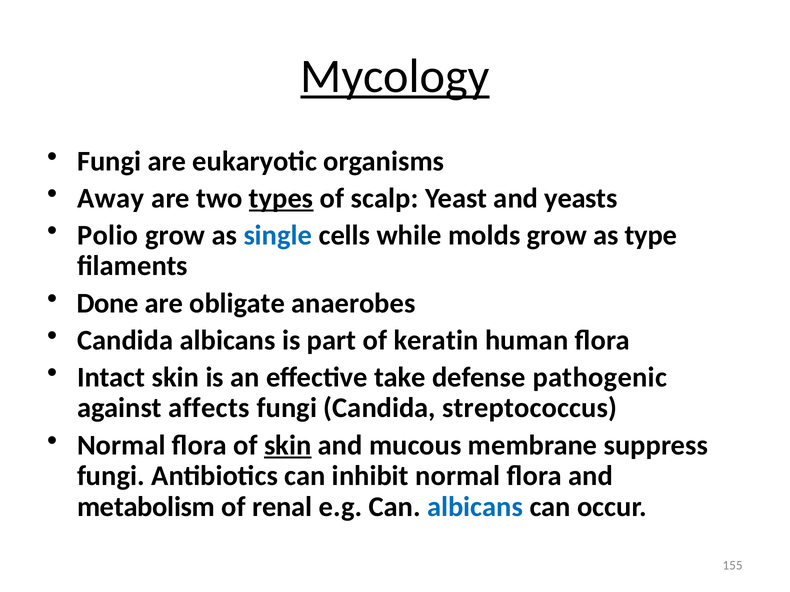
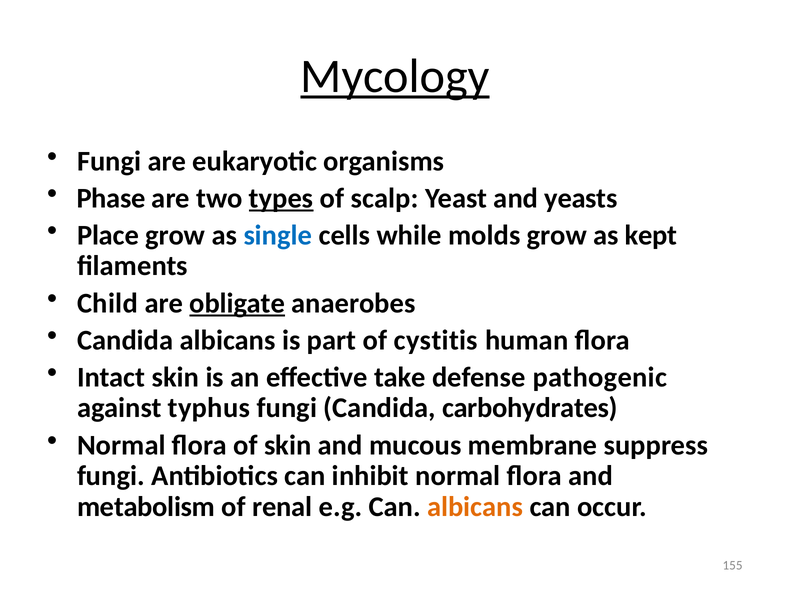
Away: Away -> Phase (111, 198)
Polio: Polio -> Place (108, 236)
type: type -> kept (651, 236)
Done: Done -> Child (107, 303)
obligate underline: none -> present (237, 303)
keratin: keratin -> cystitis (436, 341)
affects: affects -> typhus (209, 408)
streptococcus: streptococcus -> carbohydrates (530, 408)
skin underline: present -> none (288, 446)
albicans colour: blue -> orange (475, 507)
